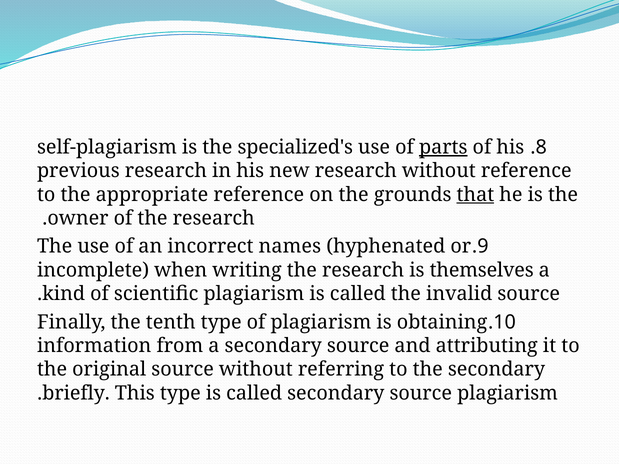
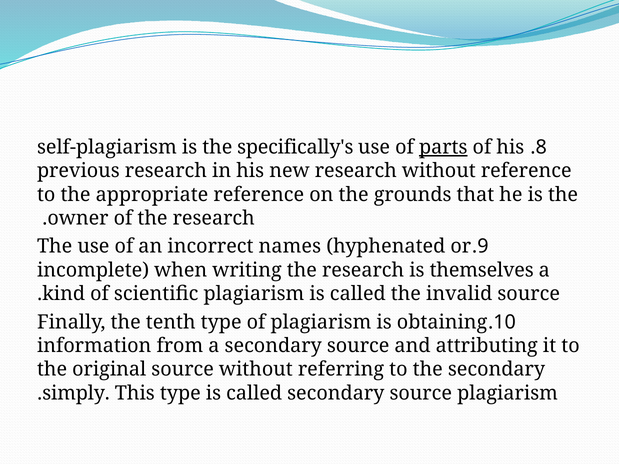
specialized's: specialized's -> specifically's (295, 147)
that underline: present -> none (475, 195)
briefly: briefly -> simply (76, 393)
